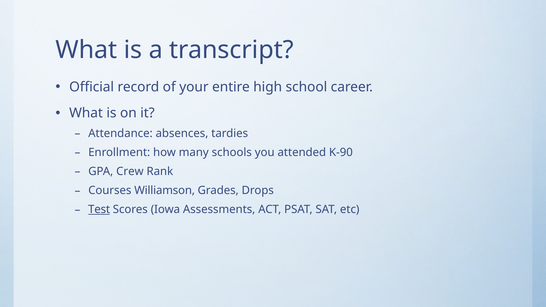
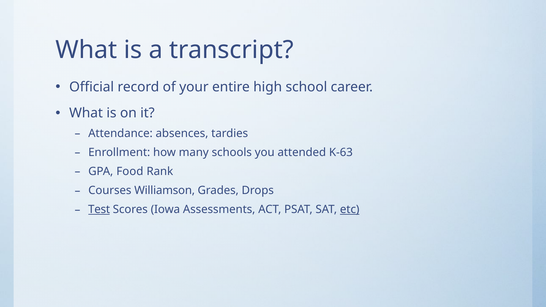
K-90: K-90 -> K-63 (341, 152)
Crew: Crew -> Food (130, 171)
etc underline: none -> present (350, 210)
